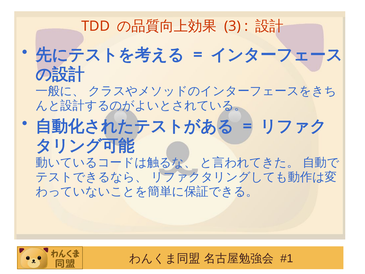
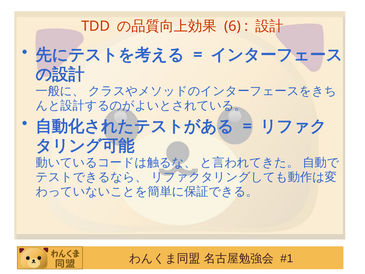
3: 3 -> 6 (232, 26)
